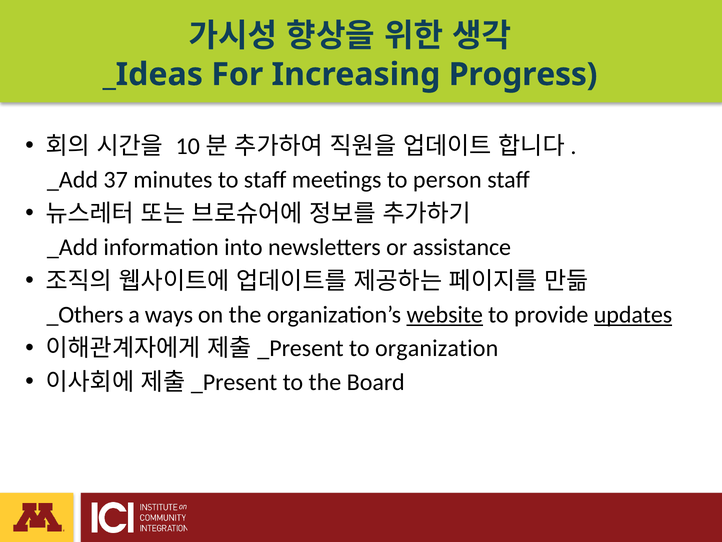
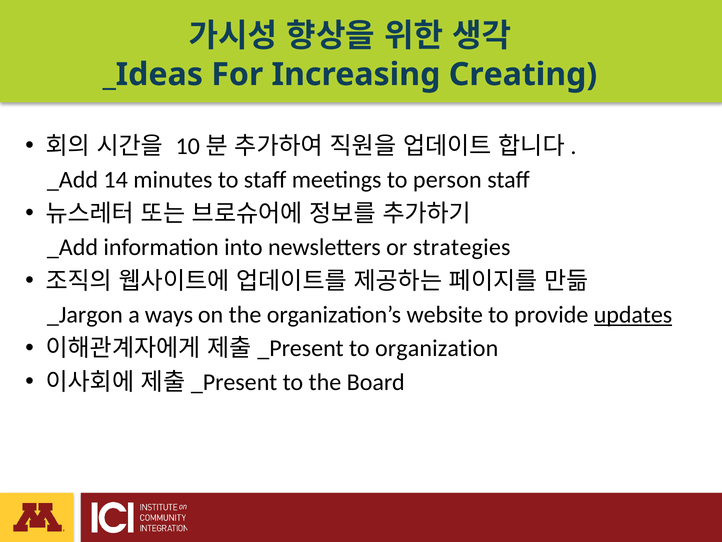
Progress: Progress -> Creating (523, 74)
37: 37 -> 14 (116, 180)
assistance: assistance -> strategies (462, 247)
_Others: _Others -> _Jargon (85, 315)
website underline: present -> none (445, 315)
